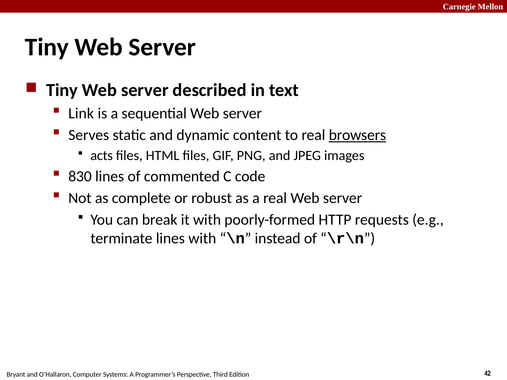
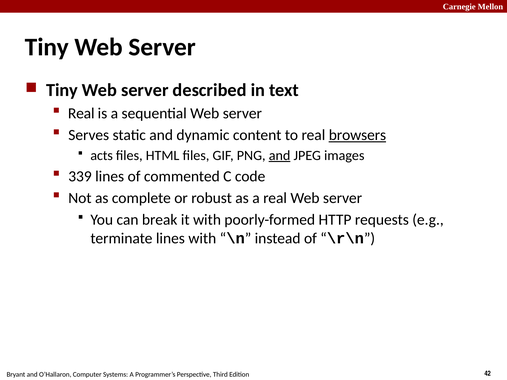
Link: Link -> Real (81, 113)
and underline: none -> present (280, 156)
830: 830 -> 339 (80, 177)
